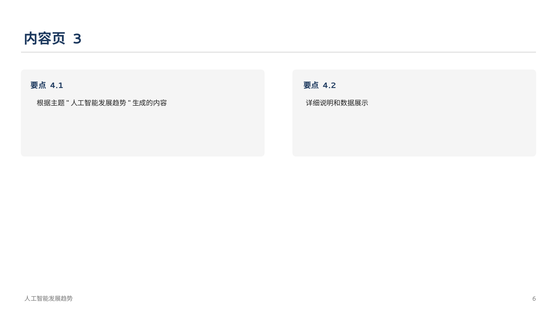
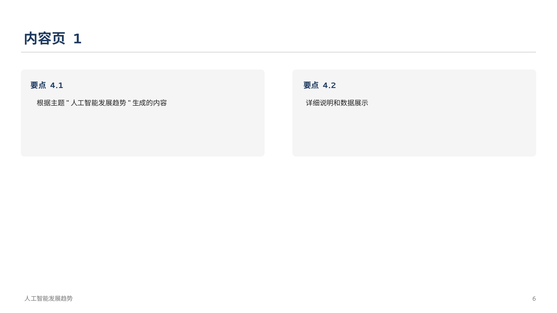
3: 3 -> 1 (77, 39)
